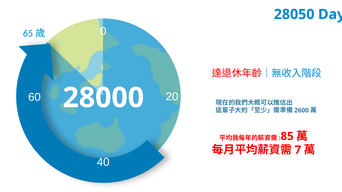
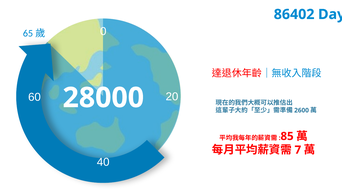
28050: 28050 -> 86402 (294, 14)
